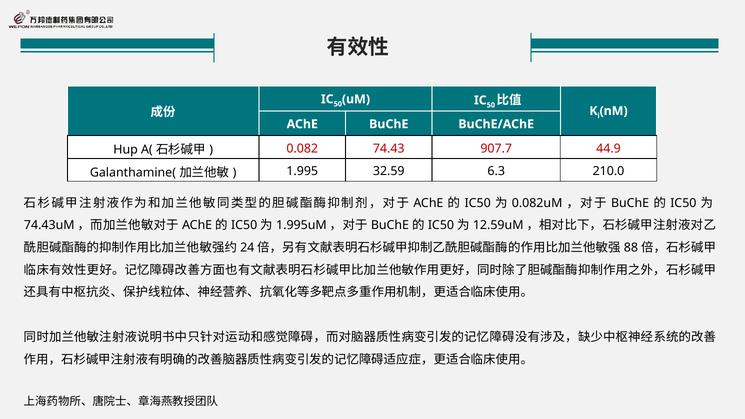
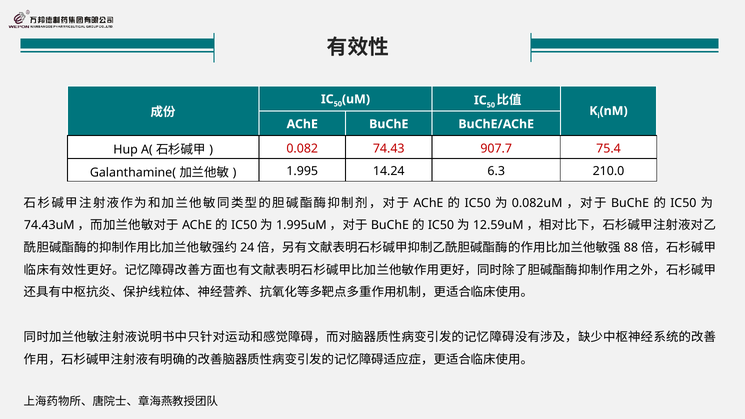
44.9: 44.9 -> 75.4 (609, 148)
32.59: 32.59 -> 14.24 (389, 171)
